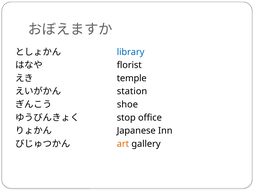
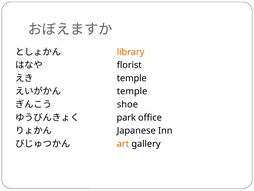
library colour: blue -> orange (131, 52)
station: station -> temple (132, 91)
stop: stop -> park (126, 117)
